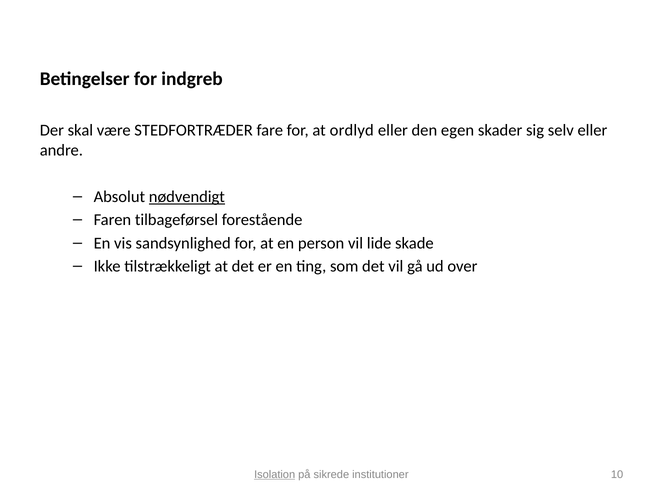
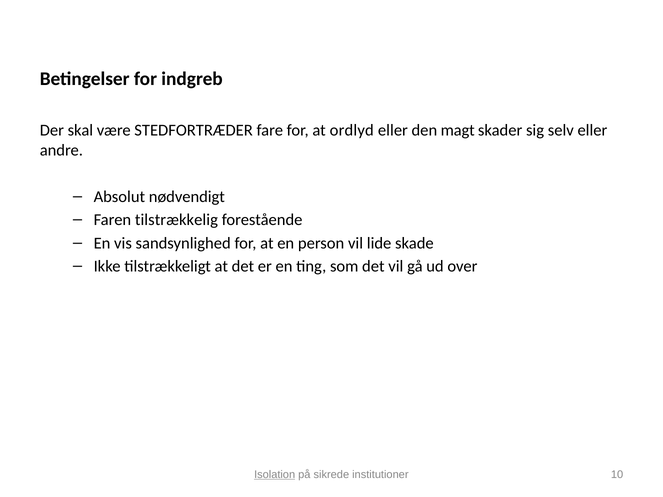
egen: egen -> magt (458, 130)
nødvendigt underline: present -> none (187, 197)
tilbageførsel: tilbageførsel -> tilstrækkelig (176, 220)
